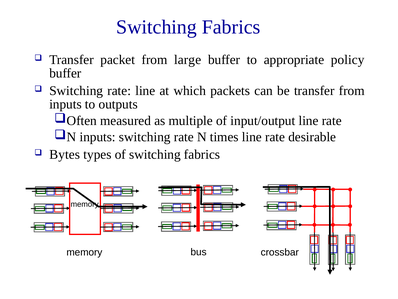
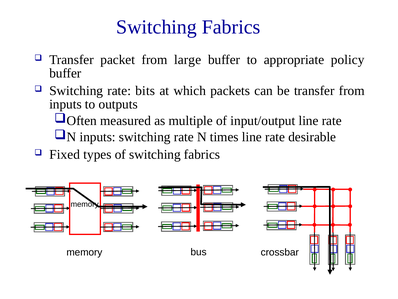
rate line: line -> bits (145, 91)
Bytes: Bytes -> Fixed (65, 154)
